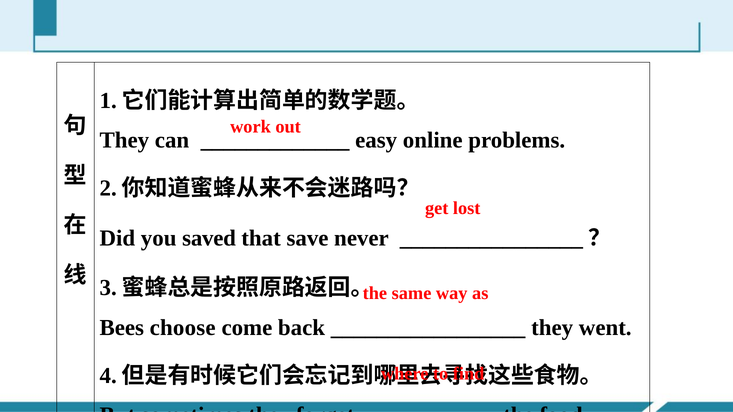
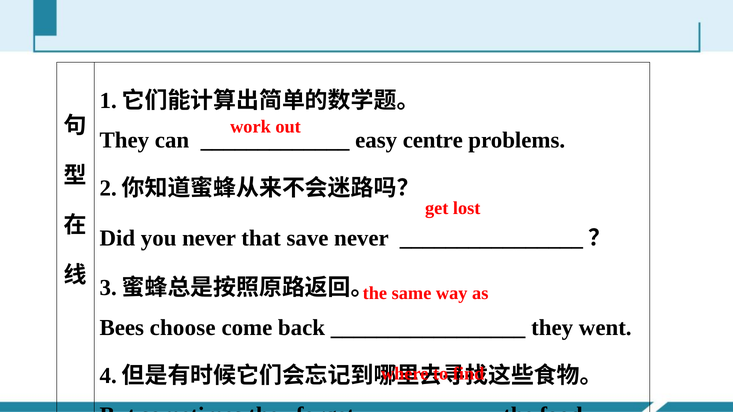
online: online -> centre (433, 140)
you saved: saved -> never (209, 238)
